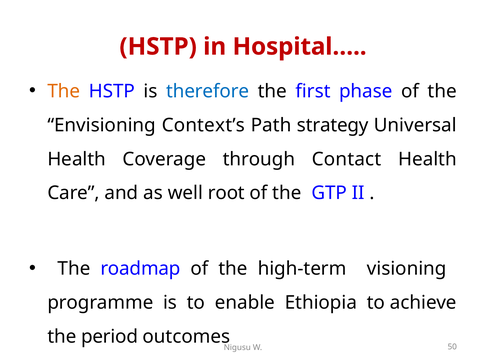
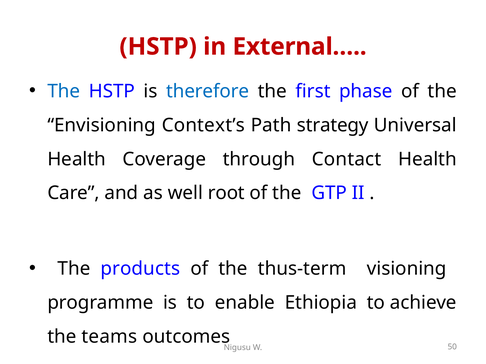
Hospital…: Hospital… -> External… (300, 47)
The colour: orange -> blue (64, 91)
roadmap: roadmap -> products (140, 269)
high-term: high-term -> thus-term (302, 269)
period: period -> teams (109, 337)
